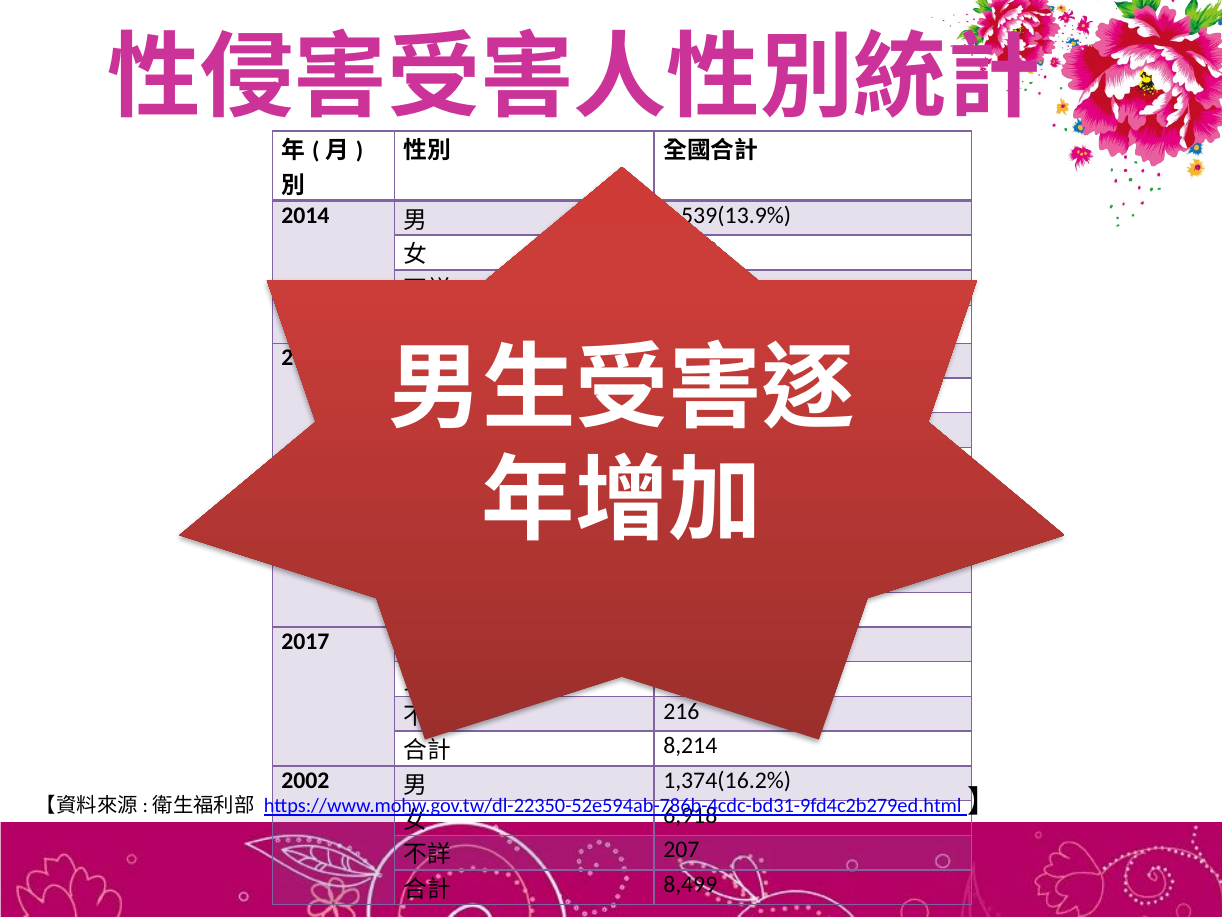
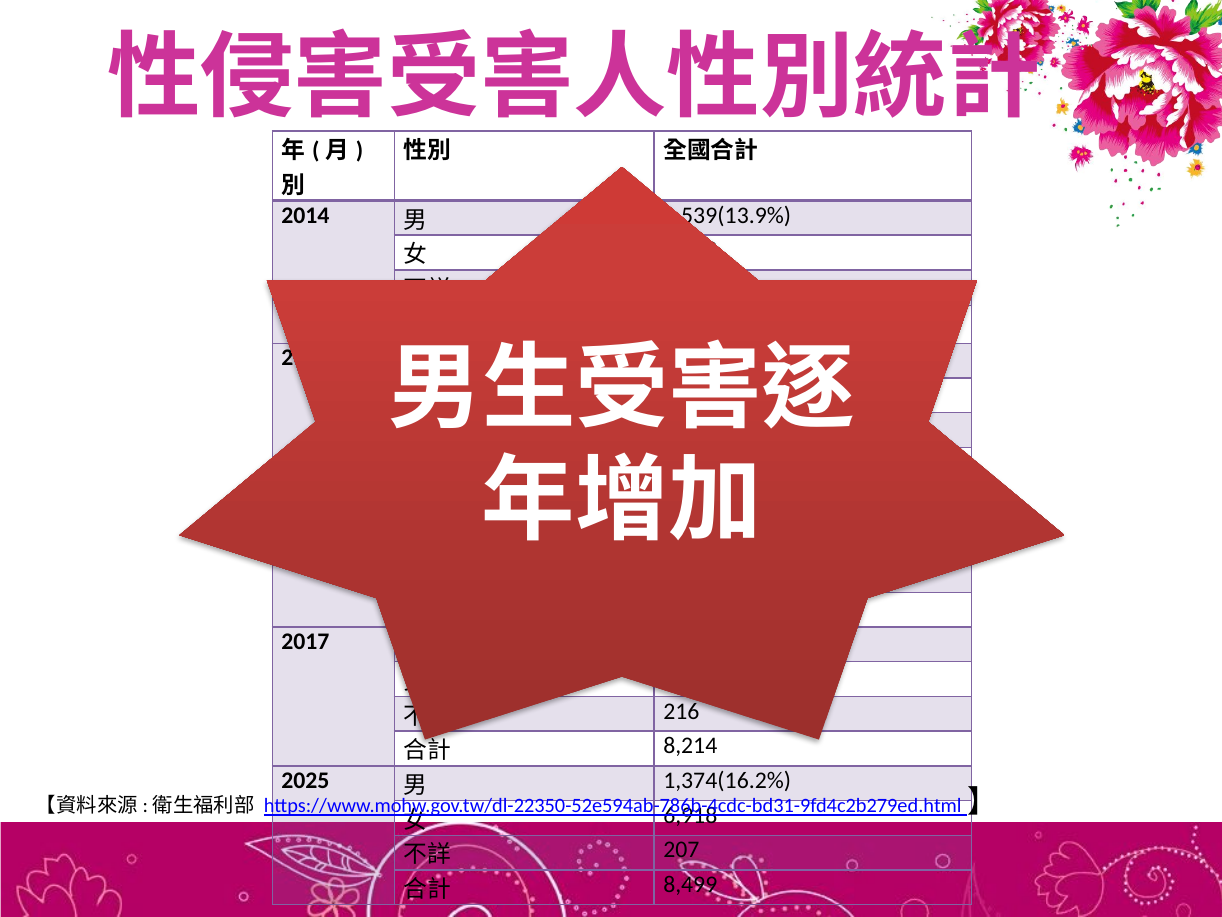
2002: 2002 -> 2025 (305, 780)
